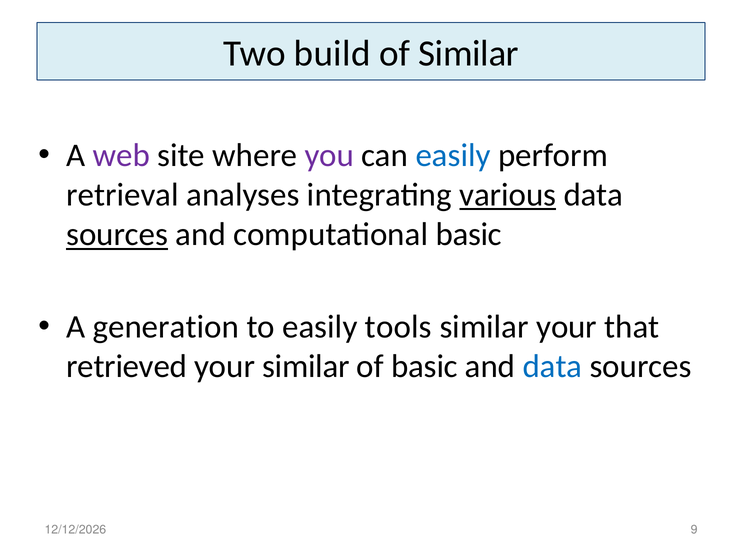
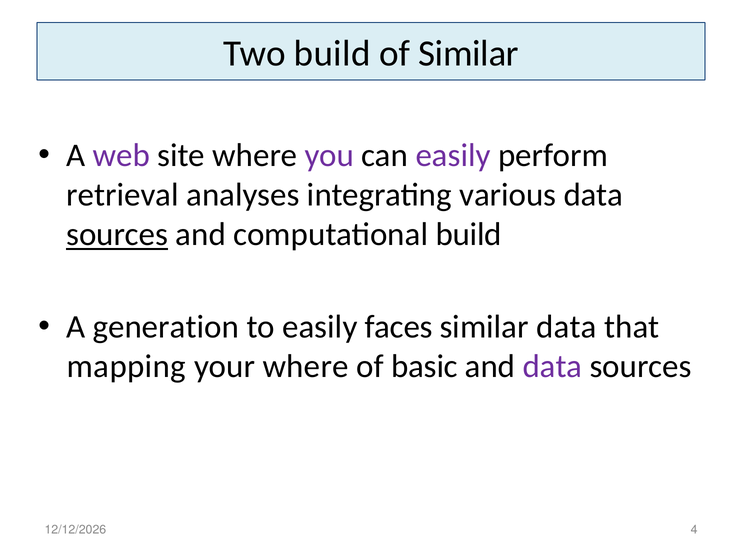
easily colour: blue -> purple (453, 156)
various underline: present -> none (508, 195)
computational basic: basic -> build (469, 235)
tools: tools -> faces (399, 327)
similar your: your -> data (566, 327)
retrieved: retrieved -> mapping (126, 367)
your similar: similar -> where (306, 367)
data colour: blue -> purple (552, 367)
9: 9 -> 4 (694, 530)
